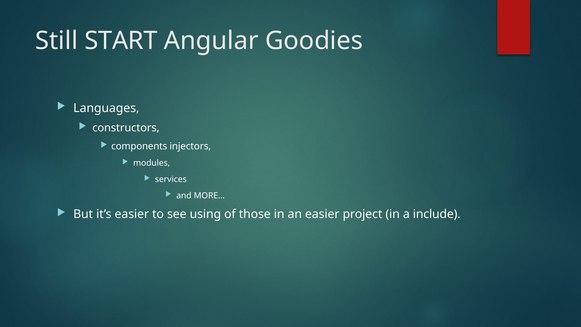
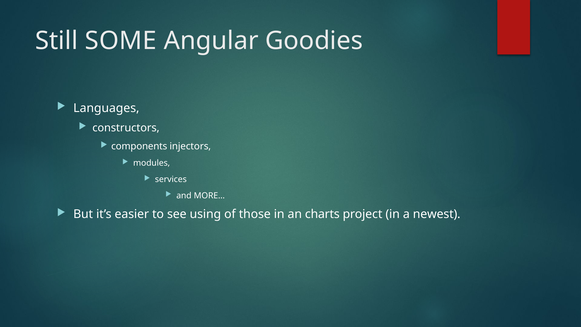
START: START -> SOME (121, 41)
an easier: easier -> charts (322, 214)
include: include -> newest (437, 214)
